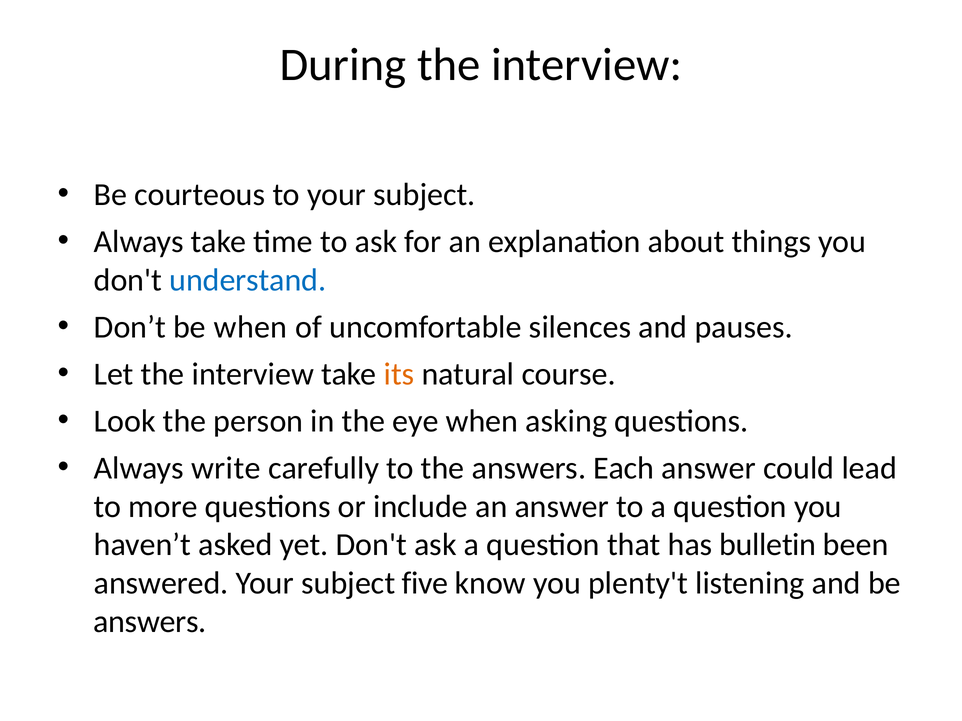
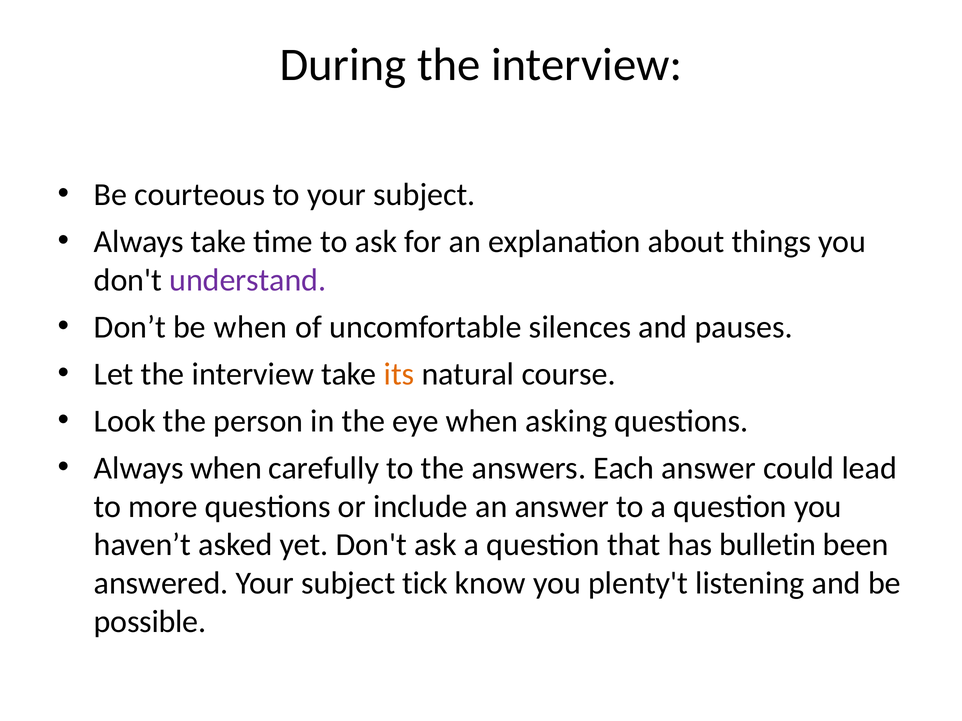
understand colour: blue -> purple (248, 280)
Always write: write -> when (226, 468)
five: five -> tick (425, 584)
answers: answers -> possible (150, 622)
